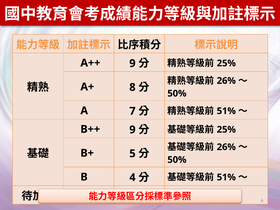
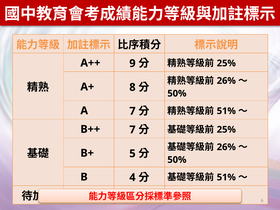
B++ 9: 9 -> 7 (132, 130)
